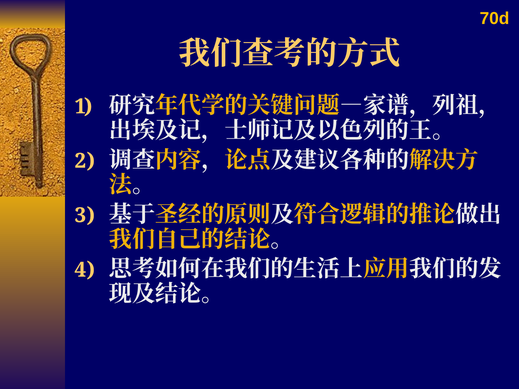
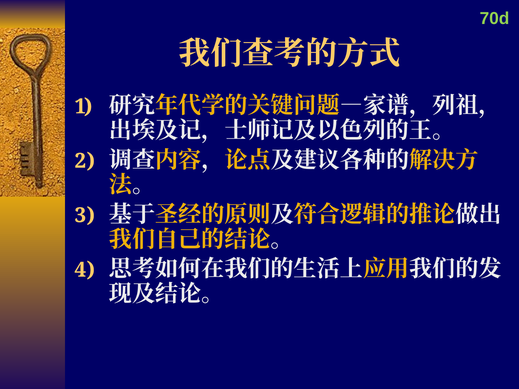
70d colour: yellow -> light green (494, 18)
